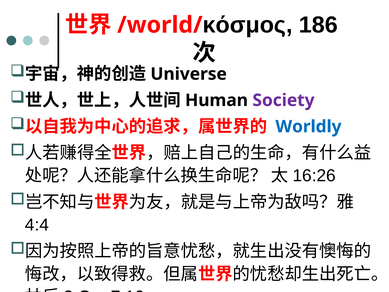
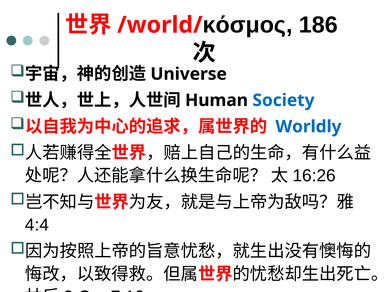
Society colour: purple -> blue (283, 100)
